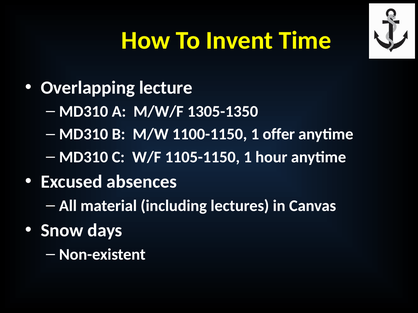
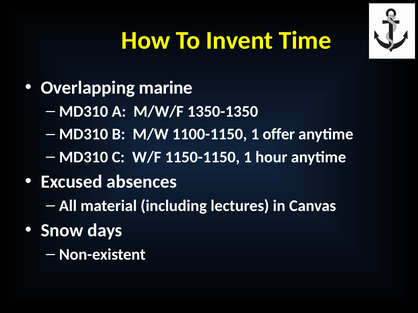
lecture: lecture -> marine (166, 88)
1305-1350: 1305-1350 -> 1350-1350 (223, 112)
1105-1150: 1105-1150 -> 1150-1150 (202, 157)
